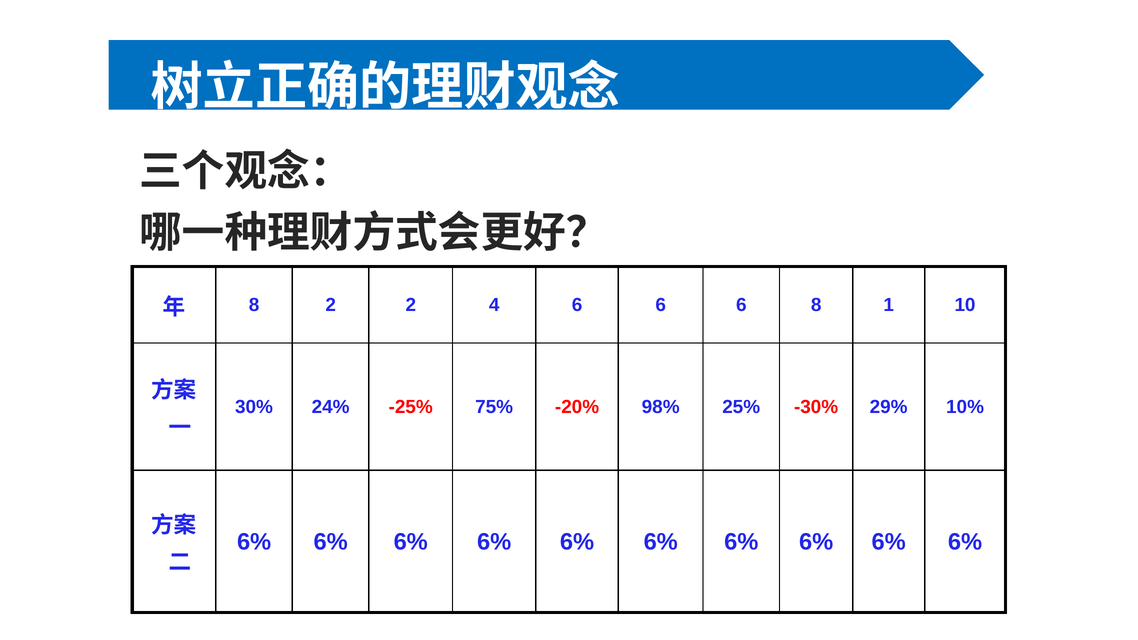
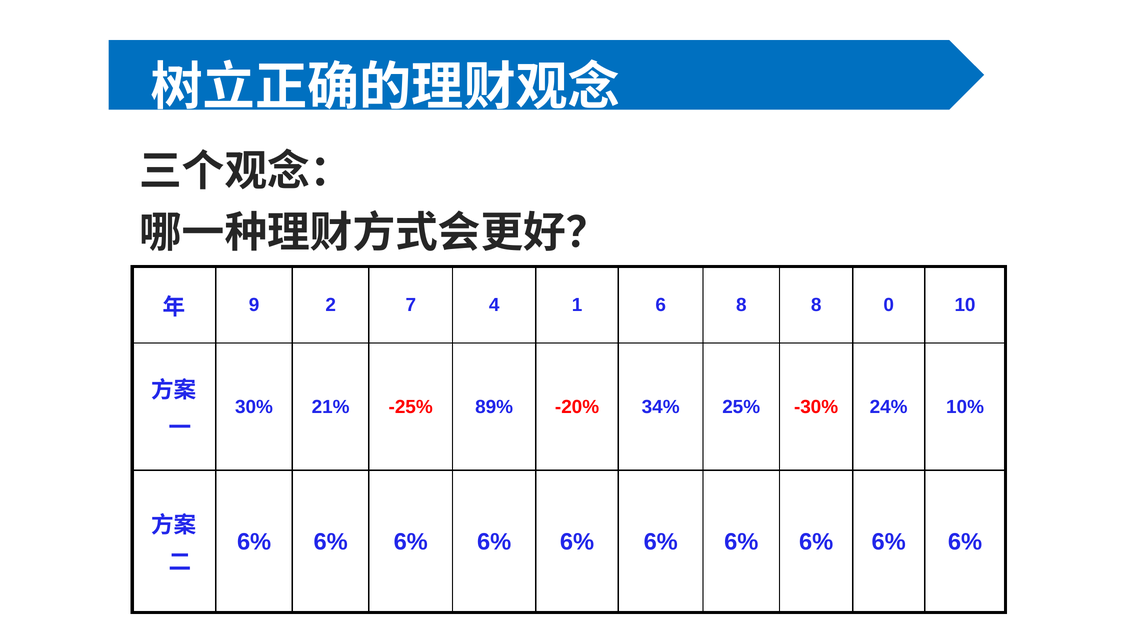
8: 8 -> 9 (254, 305)
2 2: 2 -> 7 (411, 305)
4 6: 6 -> 1 (577, 305)
6: 6 -> 8 (741, 305)
1: 1 -> 0 (889, 305)
24%: 24% -> 21% (331, 407)
75%: 75% -> 89% (494, 407)
98%: 98% -> 34% (661, 407)
29%: 29% -> 24% (889, 407)
